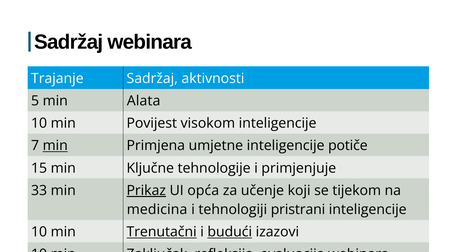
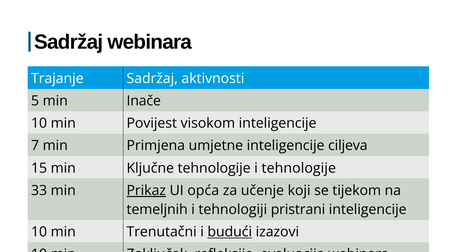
Alata: Alata -> Inače (144, 101)
min underline: present -> none (55, 146)
potiče: potiče -> ciljeva (348, 146)
i primjenjuje: primjenjuje -> tehnologije (299, 168)
medicina: medicina -> temeljnih (157, 210)
Trenutačni underline: present -> none (162, 232)
